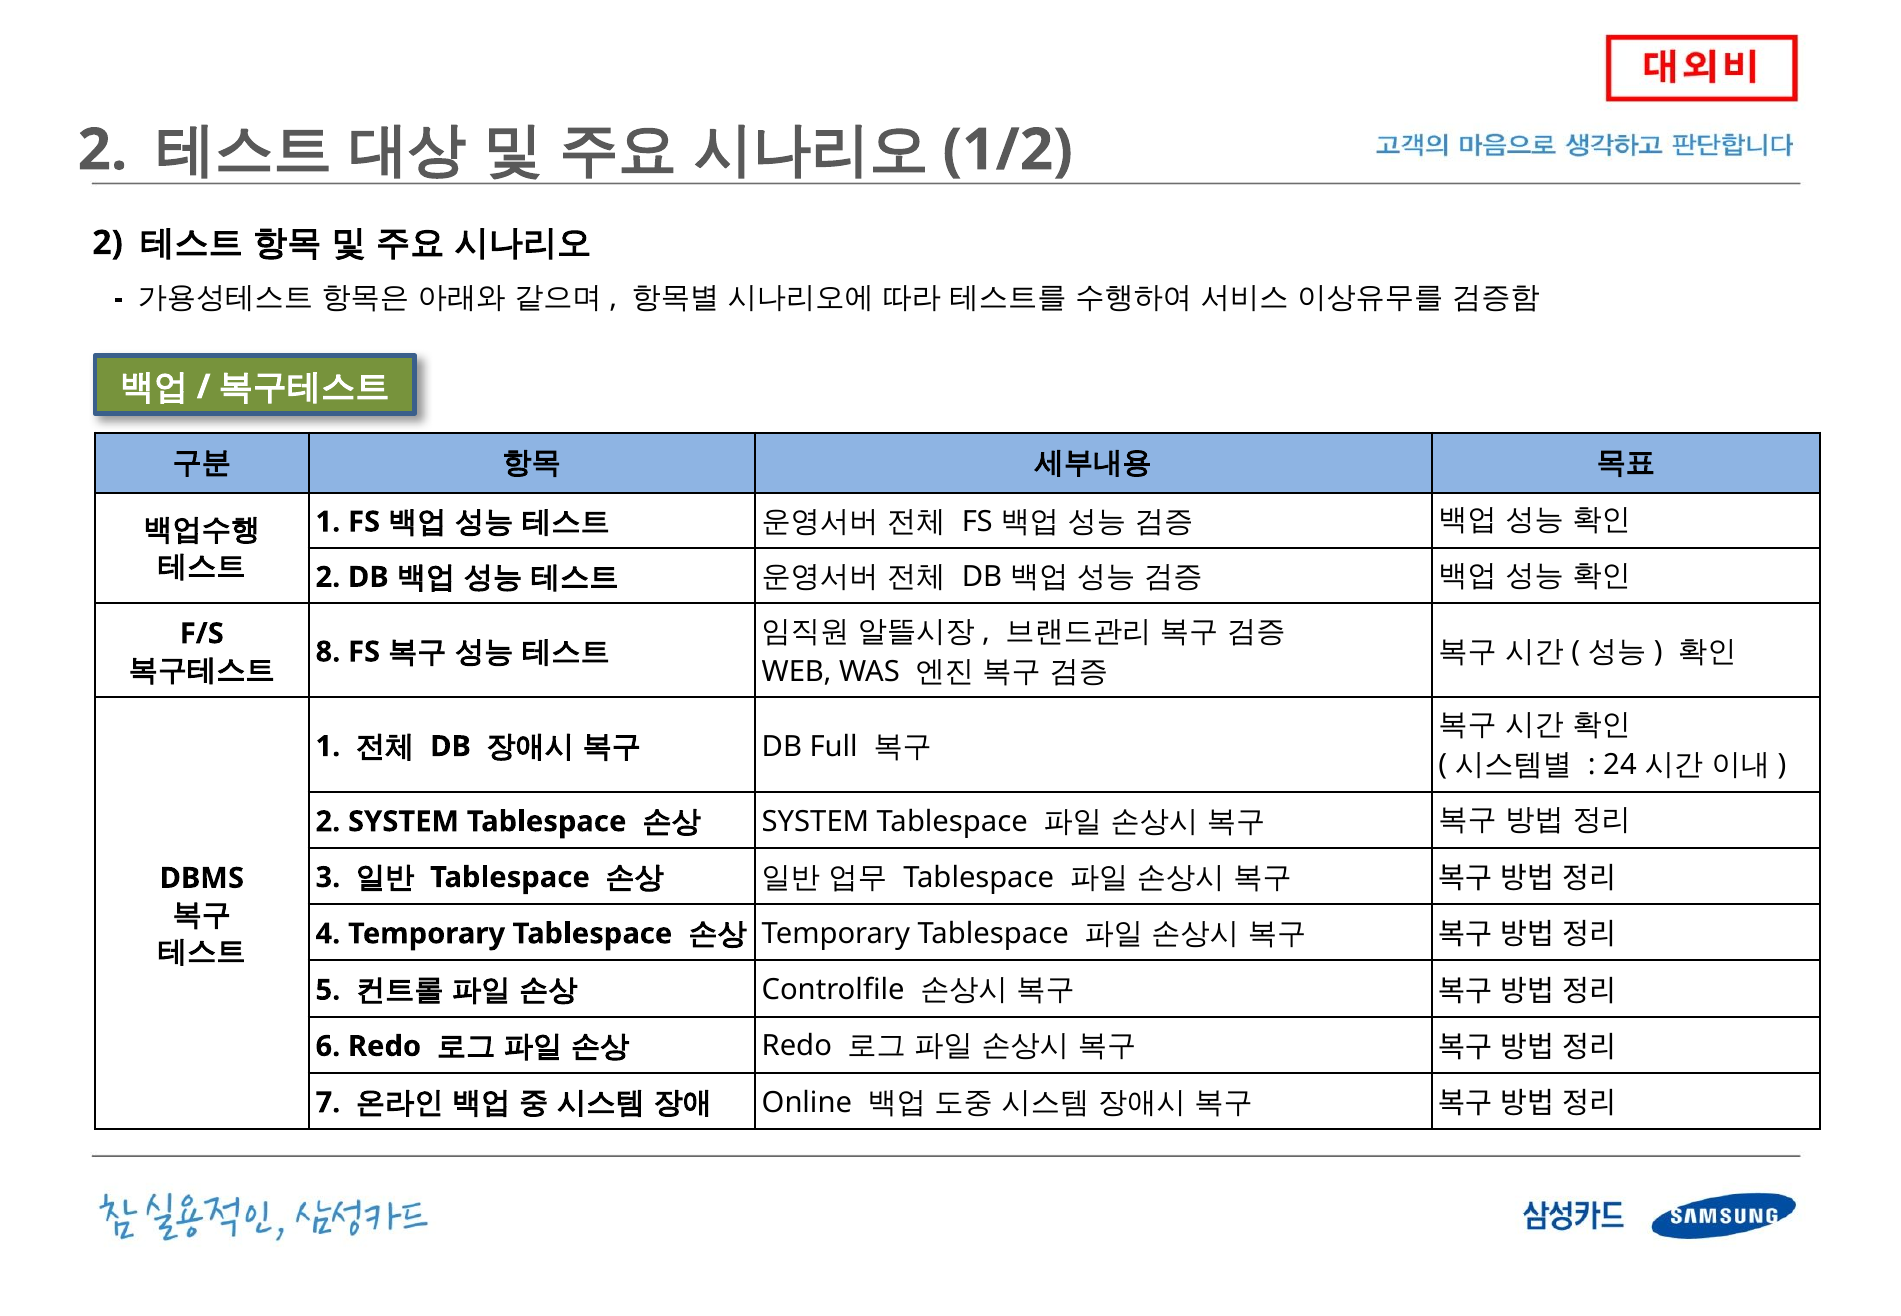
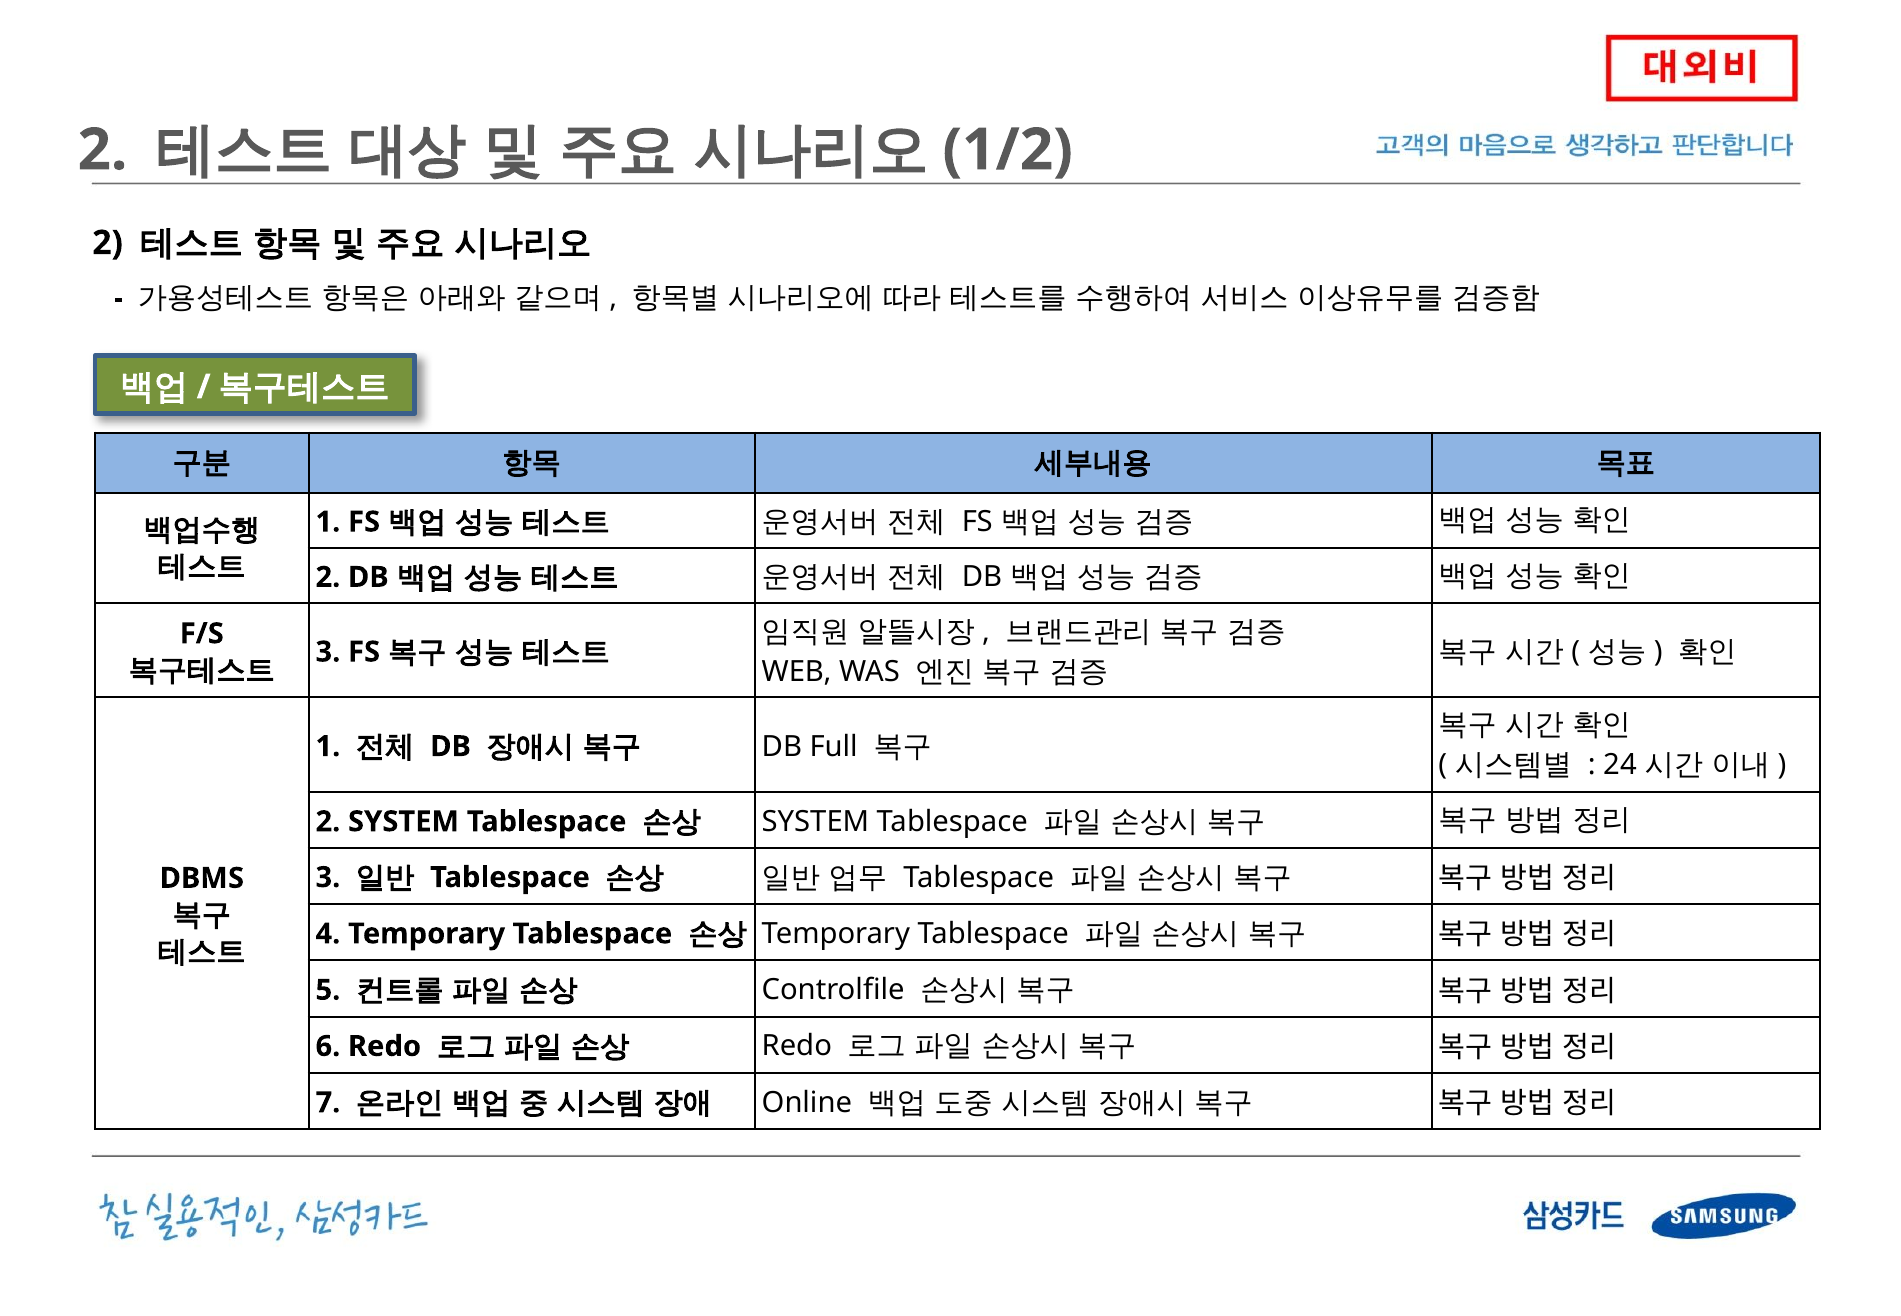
8: 8 -> 3 (328, 652)
